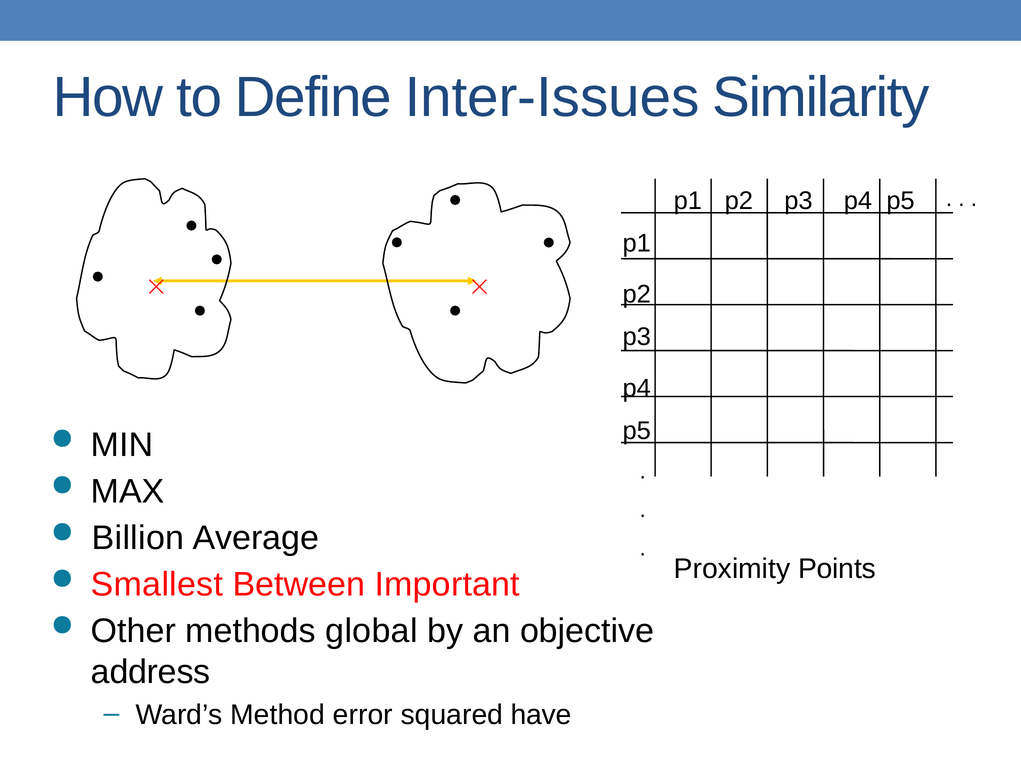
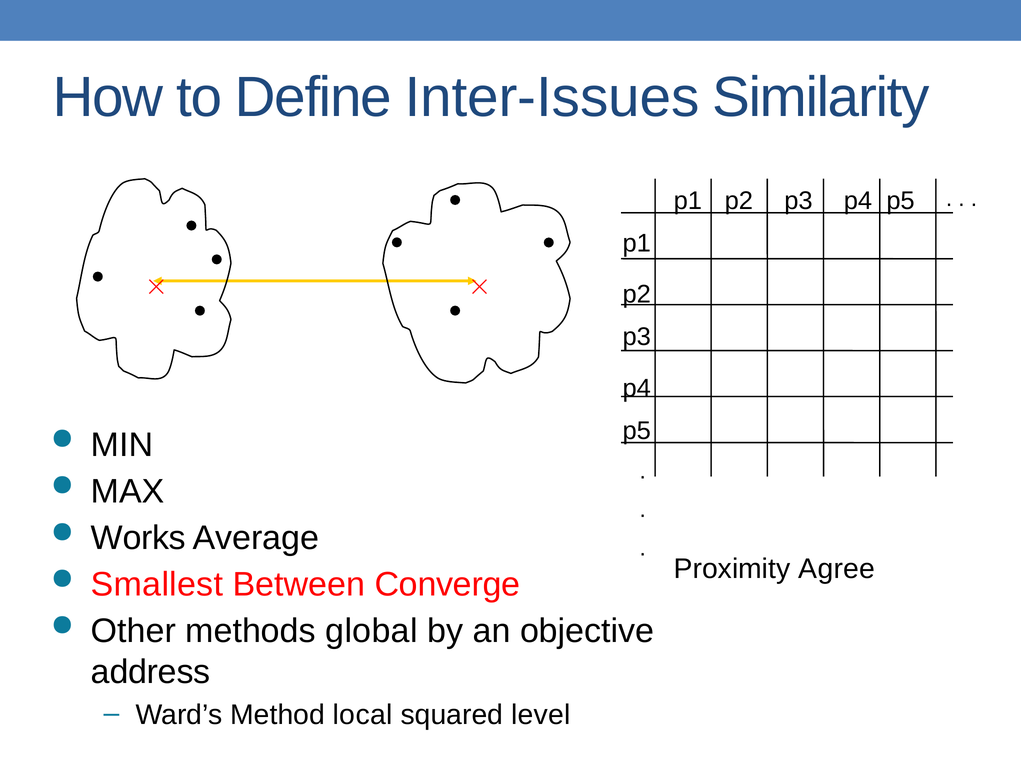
Billion: Billion -> Works (138, 538)
Points: Points -> Agree (837, 569)
Important: Important -> Converge (447, 584)
error: error -> local (363, 714)
have: have -> level (541, 714)
